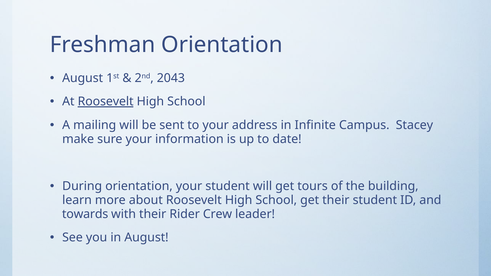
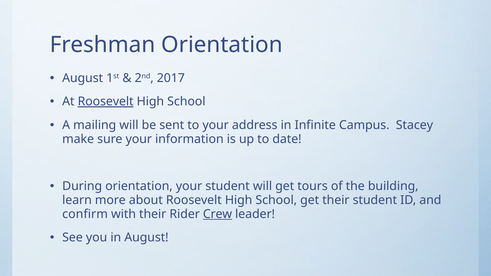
2043: 2043 -> 2017 (171, 78)
towards: towards -> confirm (85, 214)
Crew underline: none -> present (218, 214)
